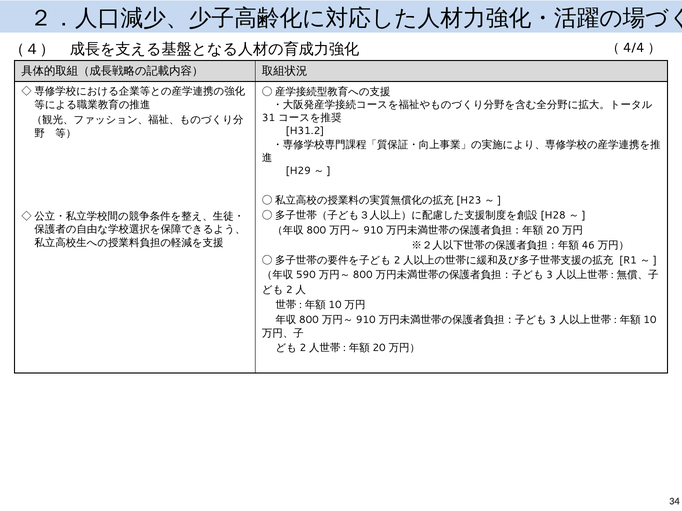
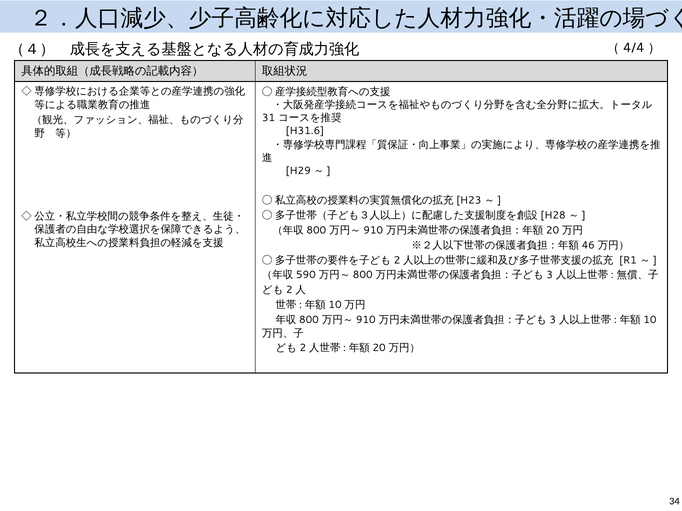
H31.2: H31.2 -> H31.6 (305, 131)
